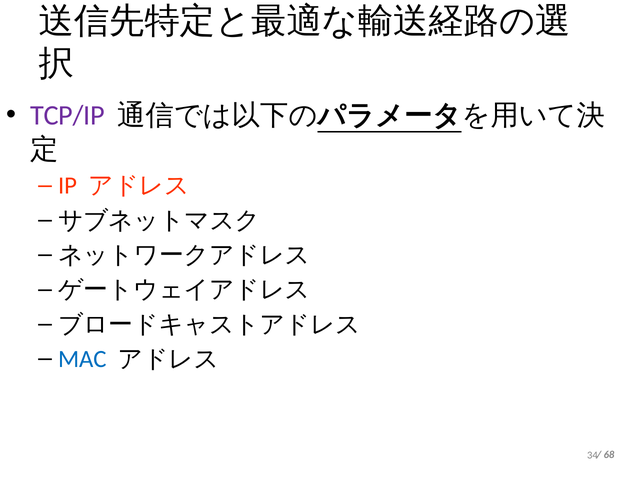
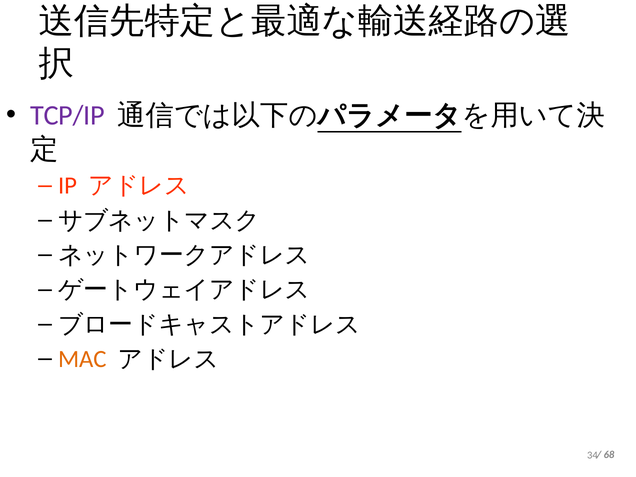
MAC colour: blue -> orange (82, 359)
